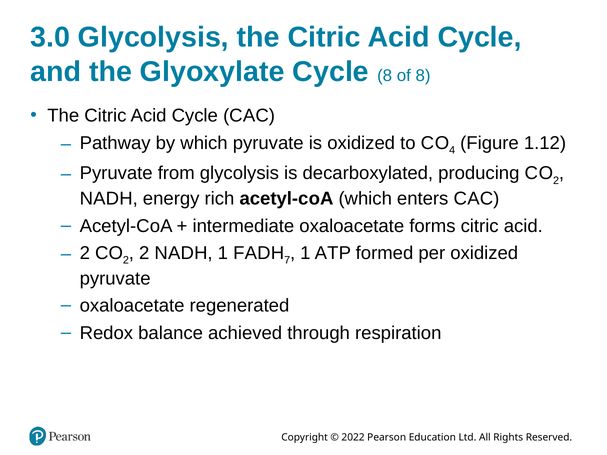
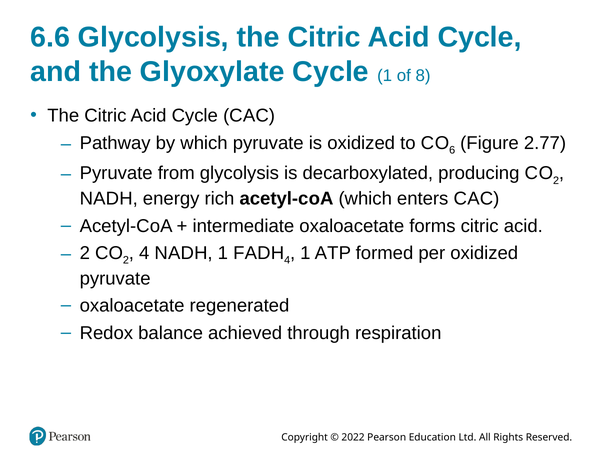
3.0: 3.0 -> 6.6 (50, 38)
Cycle 8: 8 -> 1 (385, 76)
4: 4 -> 6 (452, 150)
1.12: 1.12 -> 2.77 (545, 143)
2: 2 -> 4 (144, 253)
H 7: 7 -> 4 (287, 261)
